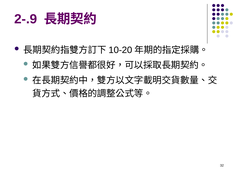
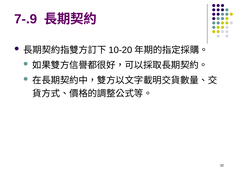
2-.9: 2-.9 -> 7-.9 (26, 19)
